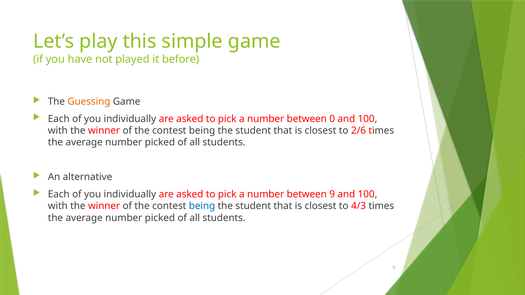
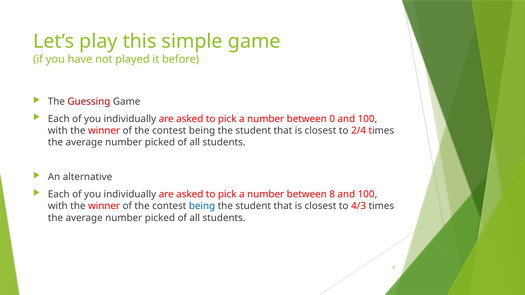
Guessing colour: orange -> red (89, 102)
2/6: 2/6 -> 2/4 (359, 131)
9: 9 -> 8 (332, 194)
